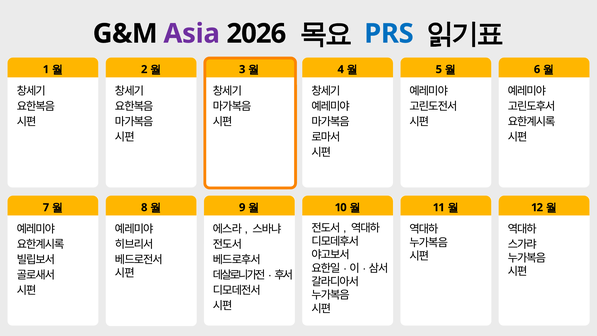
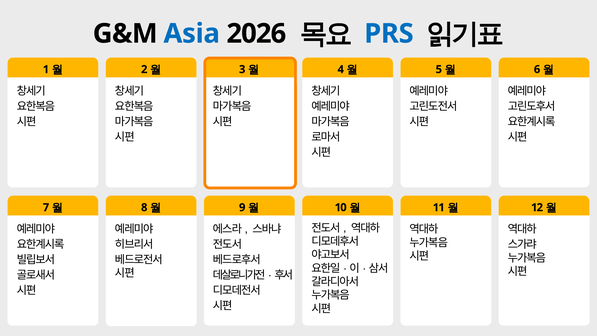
Asia colour: purple -> blue (192, 34)
